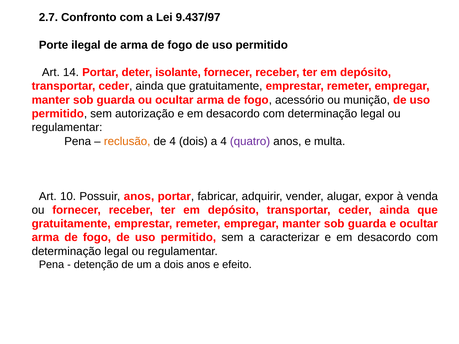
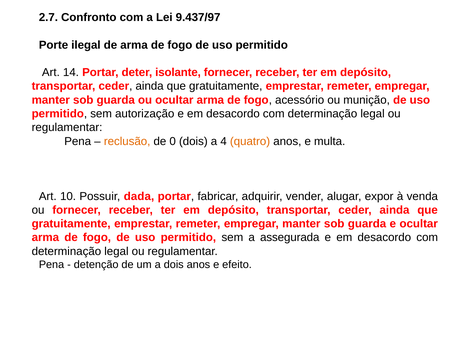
de 4: 4 -> 0 (173, 141)
quatro colour: purple -> orange (250, 141)
Possuir anos: anos -> dada (139, 196)
caracterizar: caracterizar -> assegurada (290, 238)
